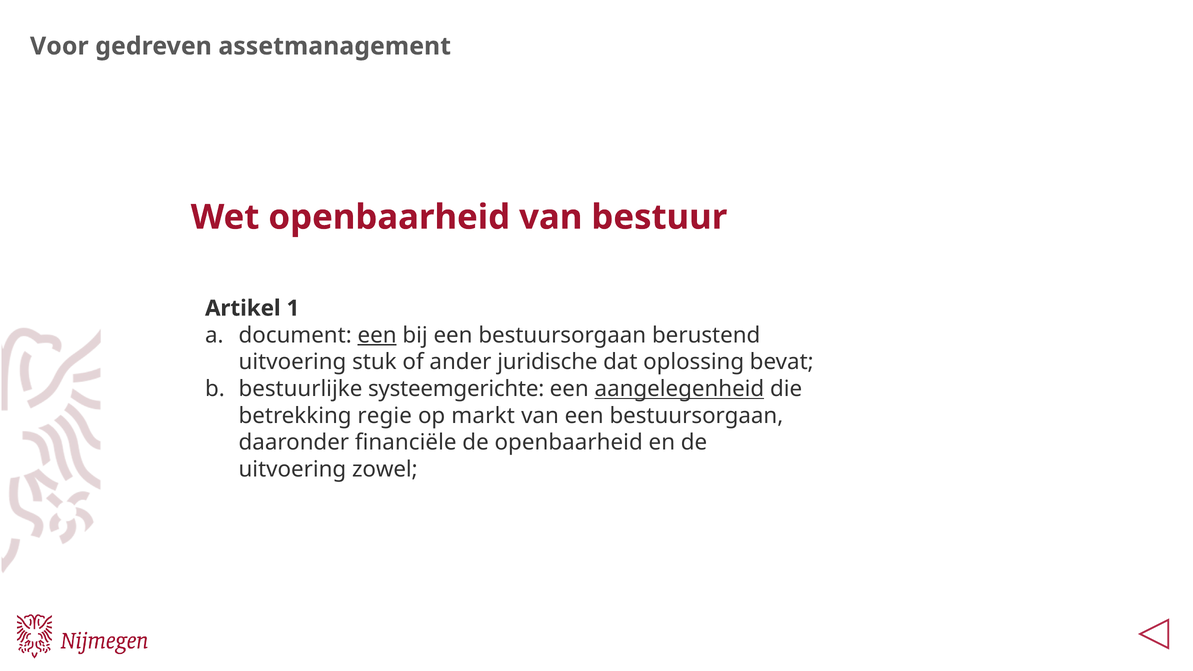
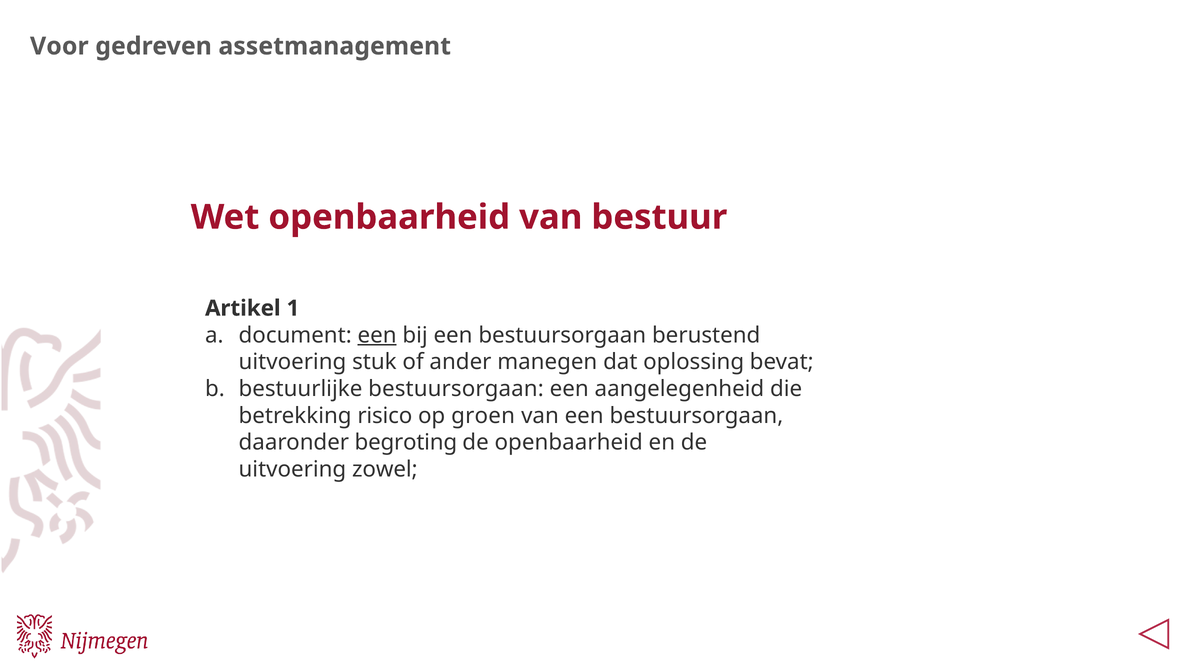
juridische: juridische -> manegen (547, 362)
bestuurlijke systeemgerichte: systeemgerichte -> bestuursorgaan (456, 389)
aangelegenheid underline: present -> none (679, 389)
regie: regie -> risico (385, 416)
markt: markt -> groen (483, 416)
financiële: financiële -> begroting (406, 443)
